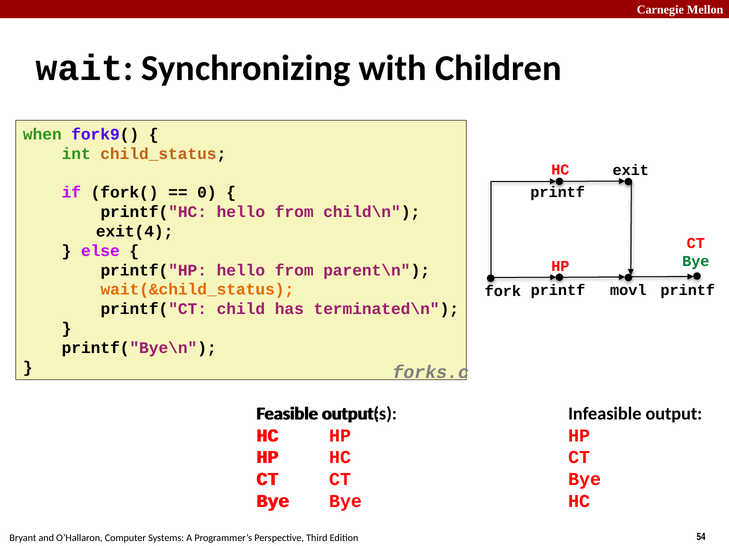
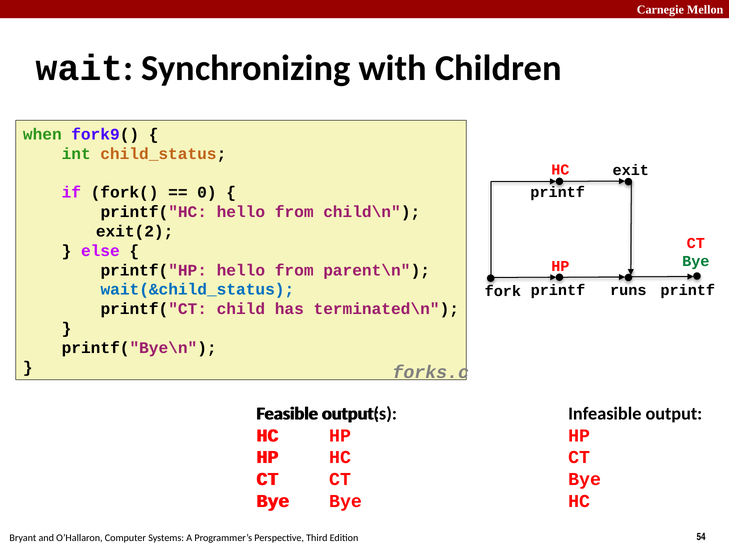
exit(4: exit(4 -> exit(2 (135, 232)
wait(&child_status colour: orange -> blue (197, 290)
movl: movl -> runs (628, 291)
